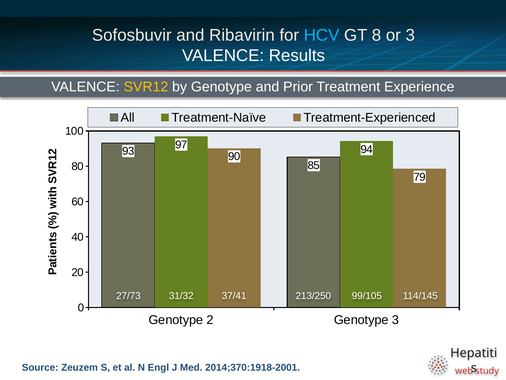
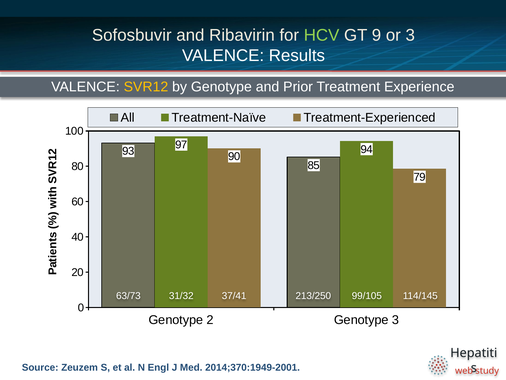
HCV colour: light blue -> light green (322, 35)
8: 8 -> 9 (376, 35)
27/73: 27/73 -> 63/73 (128, 296)
2014;370:1918-2001: 2014;370:1918-2001 -> 2014;370:1949-2001 (253, 367)
